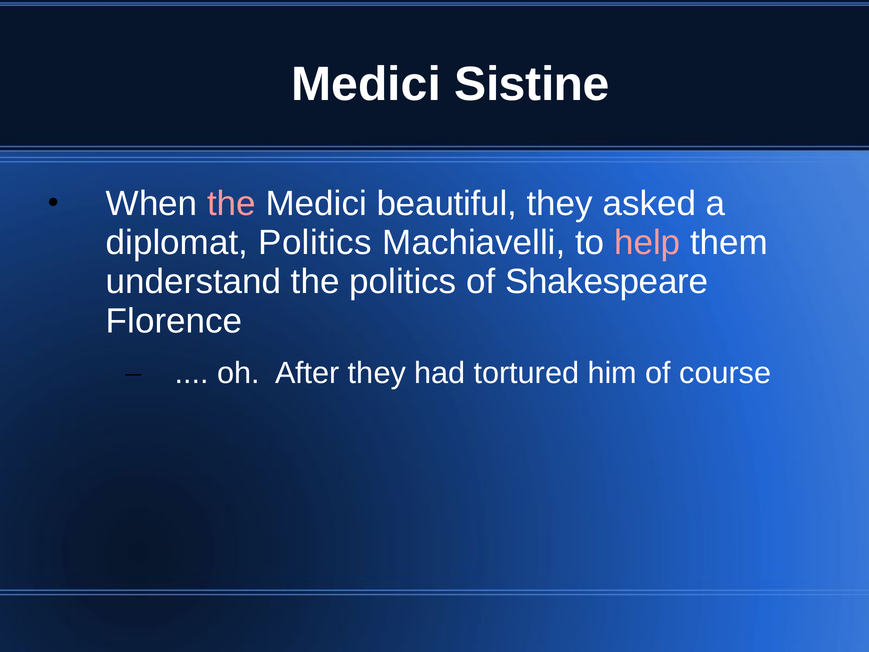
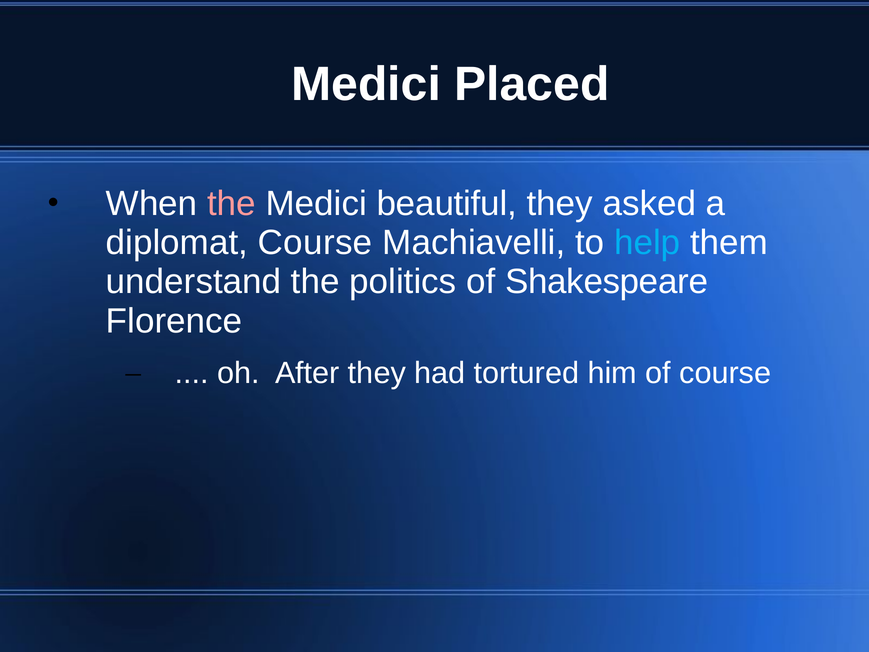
Sistine: Sistine -> Placed (532, 84)
diplomat Politics: Politics -> Course (315, 243)
help colour: pink -> light blue (647, 243)
